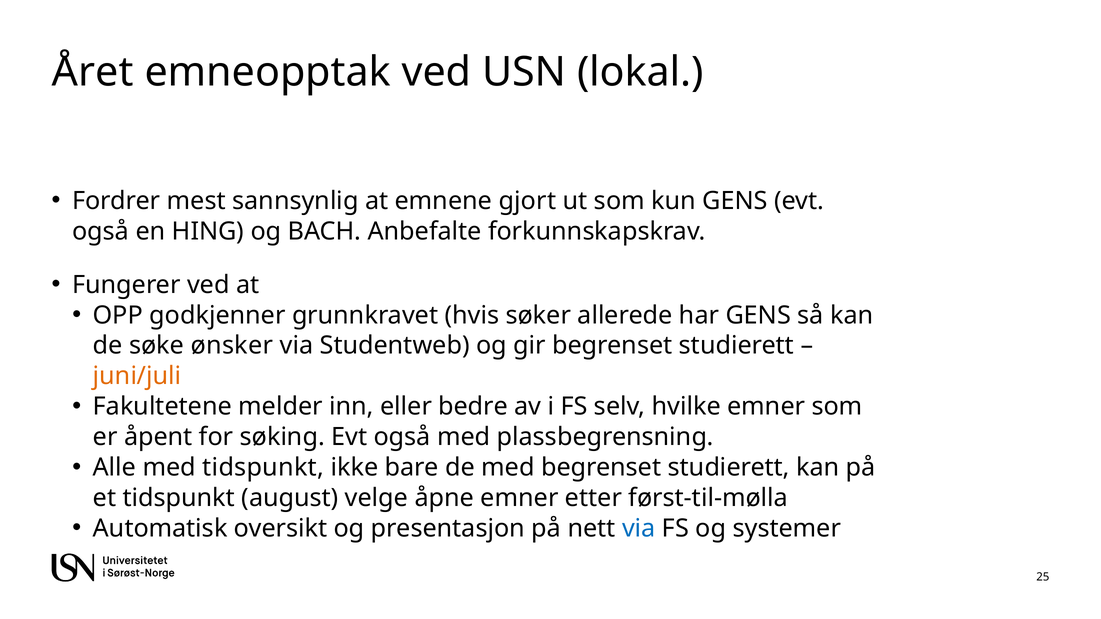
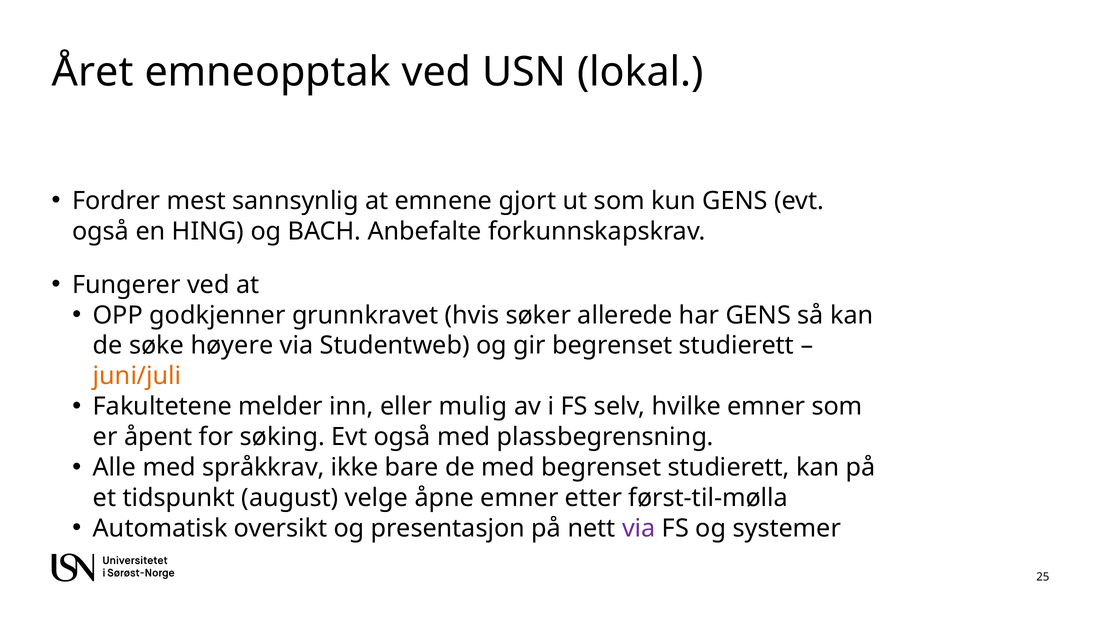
ønsker: ønsker -> høyere (232, 346)
bedre: bedre -> mulig (473, 407)
med tidspunkt: tidspunkt -> språkkrav (263, 468)
via colour: blue -> purple (639, 529)
